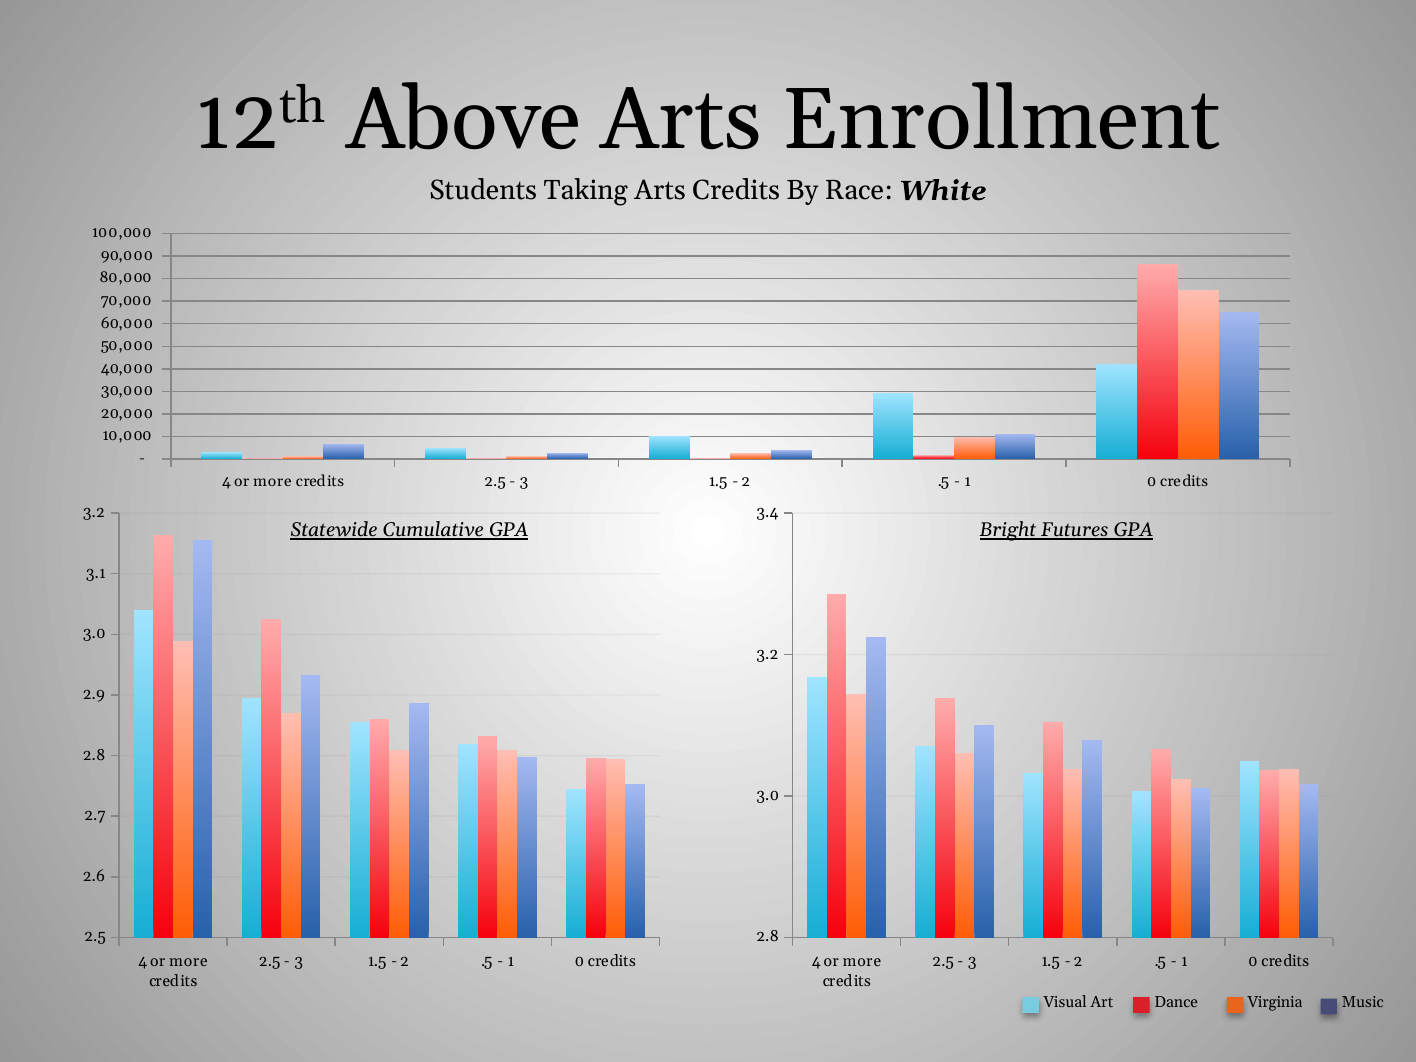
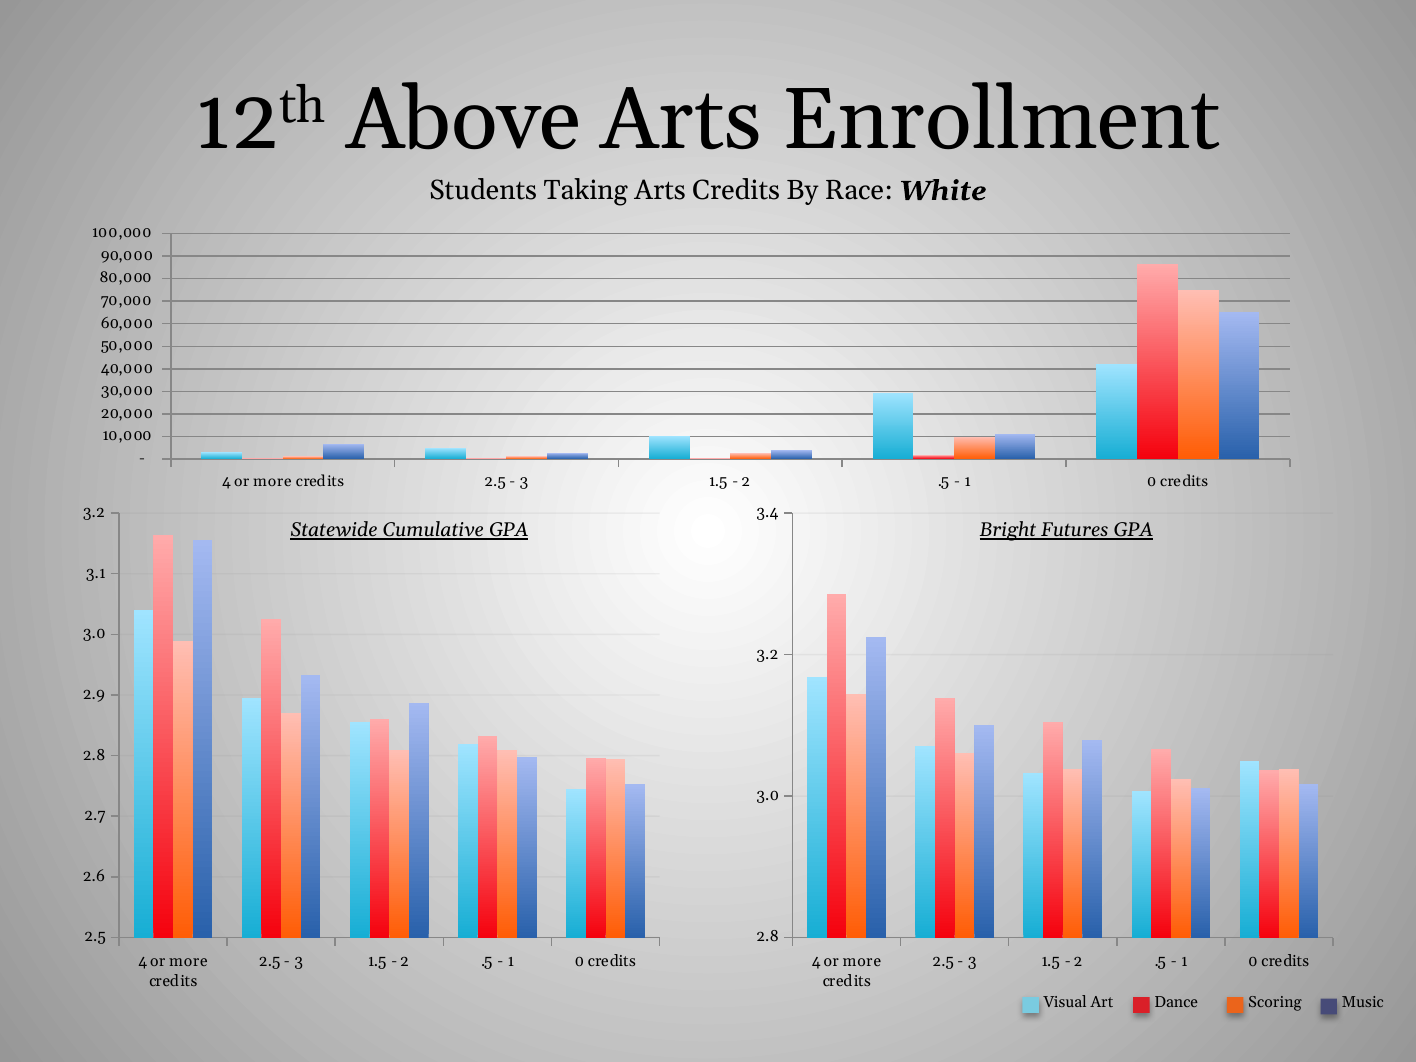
Virginia: Virginia -> Scoring (1275, 1003)
